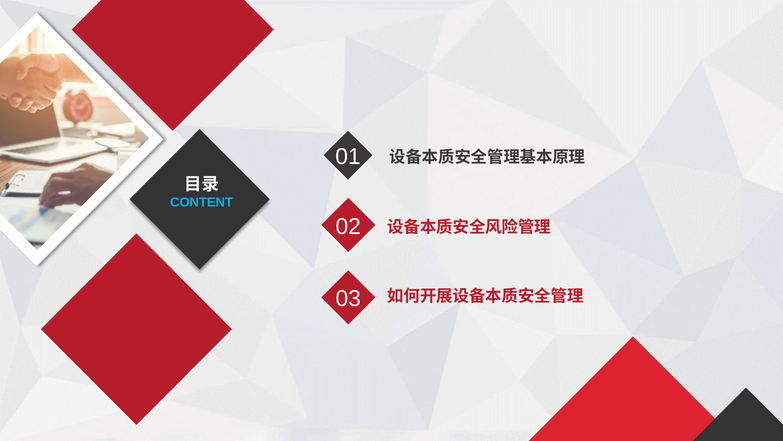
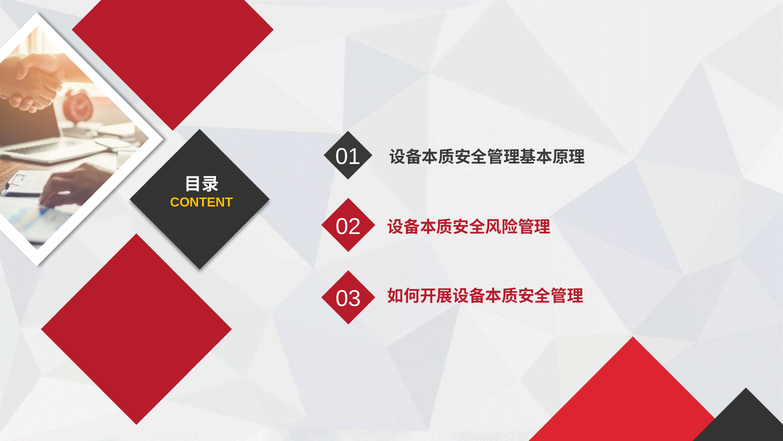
CONTENT colour: light blue -> yellow (202, 202)
